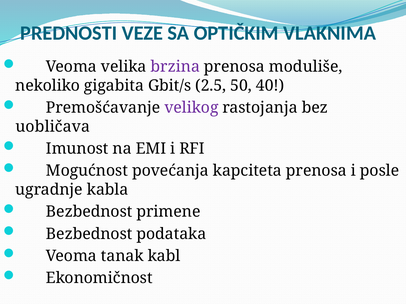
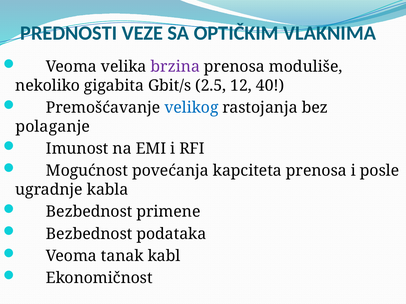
50: 50 -> 12 (241, 86)
velikog colour: purple -> blue (191, 108)
uobličava: uobličava -> polaganje (53, 127)
